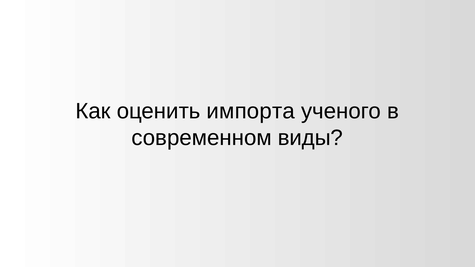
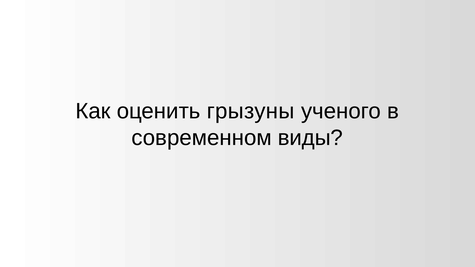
импорта: импорта -> грызуны (251, 111)
